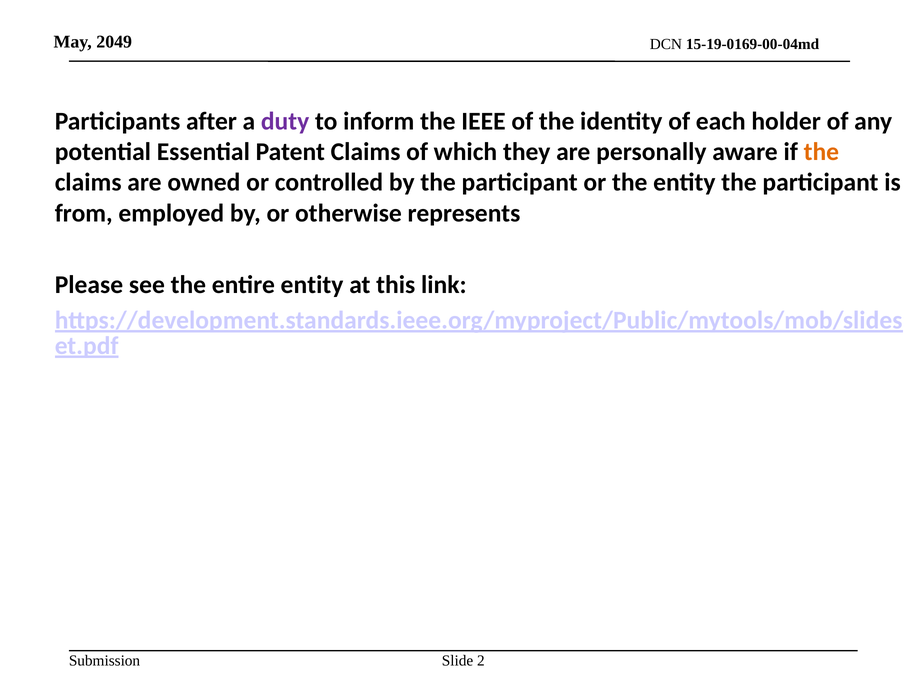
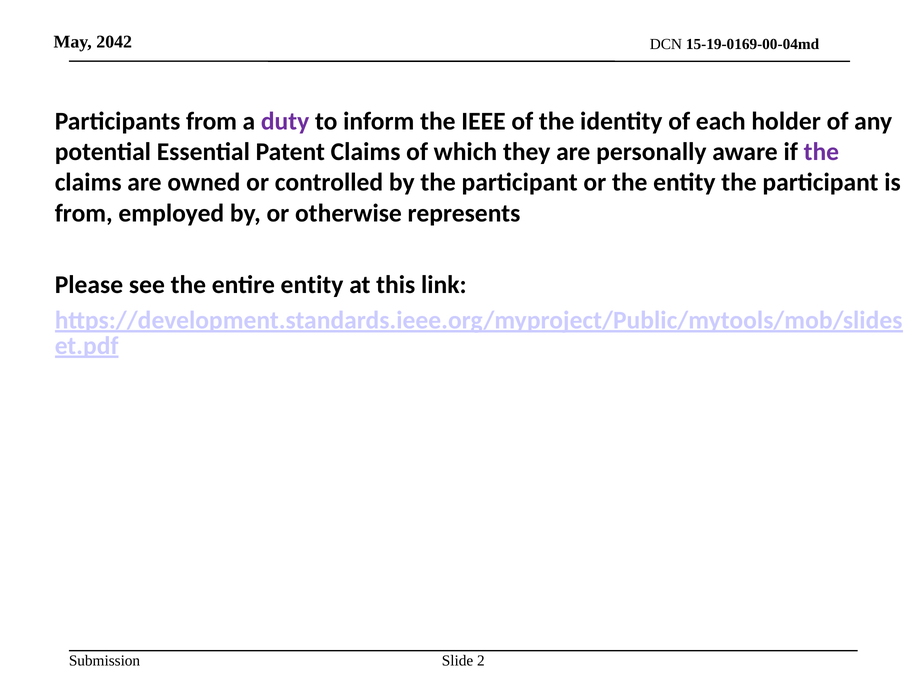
2049: 2049 -> 2042 (114, 42)
Participants after: after -> from (212, 121)
the colour: orange -> purple (821, 152)
